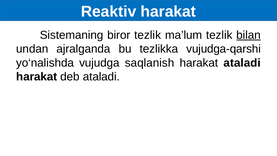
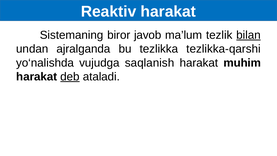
biror tezlik: tezlik -> javob (148, 35)
vujudga-qarshi: vujudga-qarshi -> tezlikka-qarshi (224, 49)
harakat ataladi: ataladi -> muhim (242, 63)
deb underline: none -> present (70, 77)
